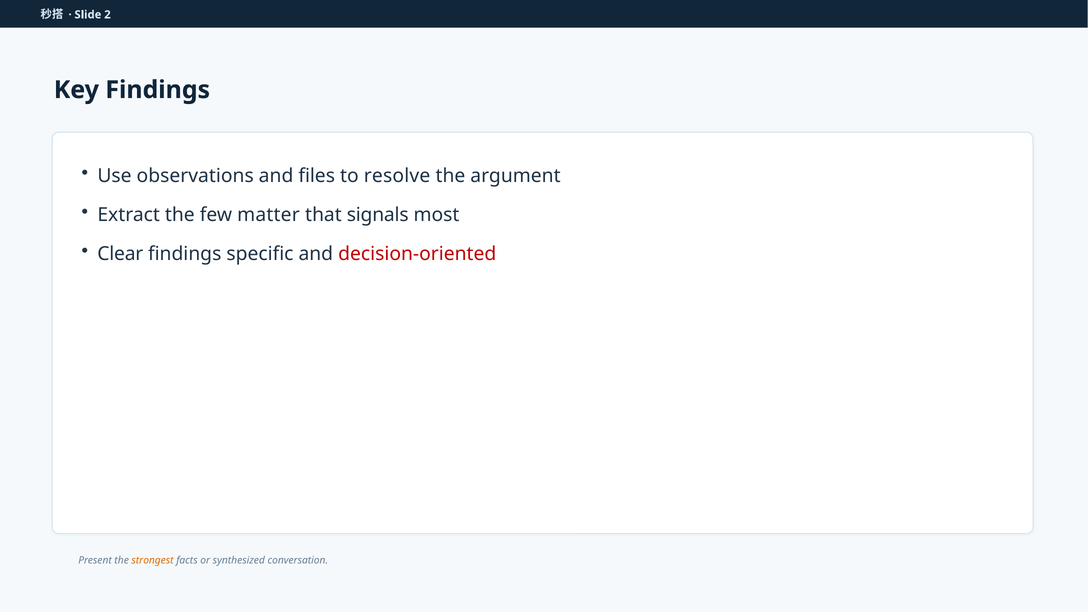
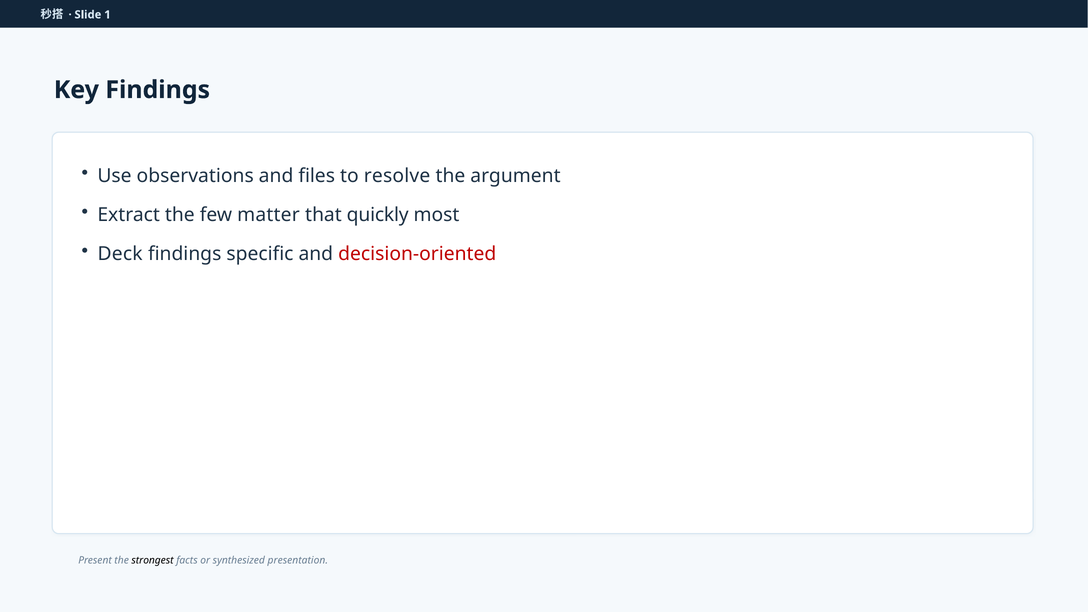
2: 2 -> 1 (107, 15)
signals: signals -> quickly (378, 215)
Clear: Clear -> Deck (120, 254)
strongest colour: orange -> black (153, 560)
conversation: conversation -> presentation (298, 560)
